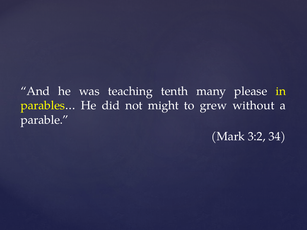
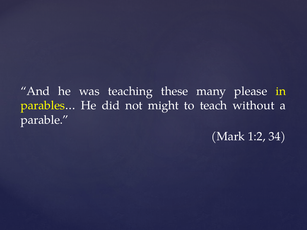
tenth: tenth -> these (175, 91)
grew: grew -> teach (213, 106)
3:2: 3:2 -> 1:2 (257, 137)
